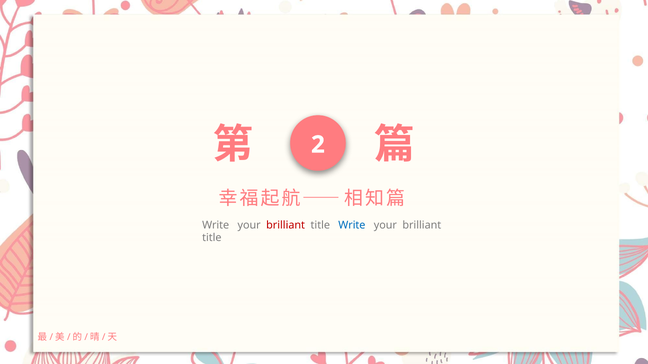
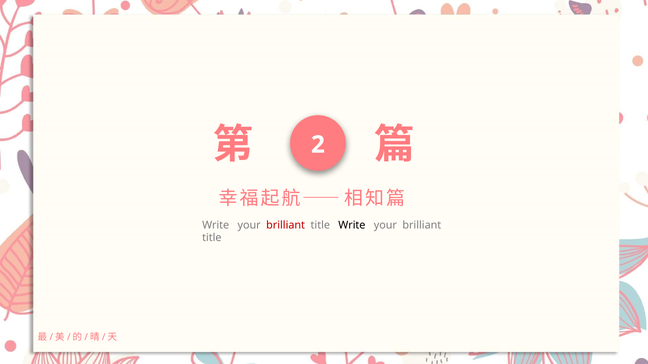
Write colour: blue -> black (352, 225)
